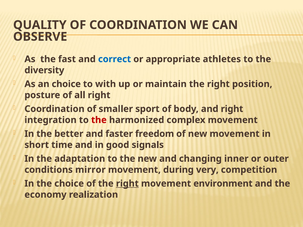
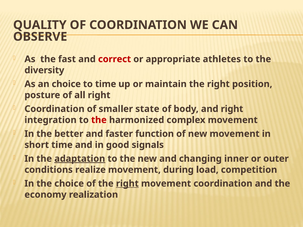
correct colour: blue -> red (115, 59)
to with: with -> time (106, 84)
sport: sport -> state (147, 109)
freedom: freedom -> function (155, 134)
adaptation underline: none -> present (80, 159)
mirror: mirror -> realize (90, 170)
very: very -> load (207, 170)
movement environment: environment -> coordination (223, 184)
